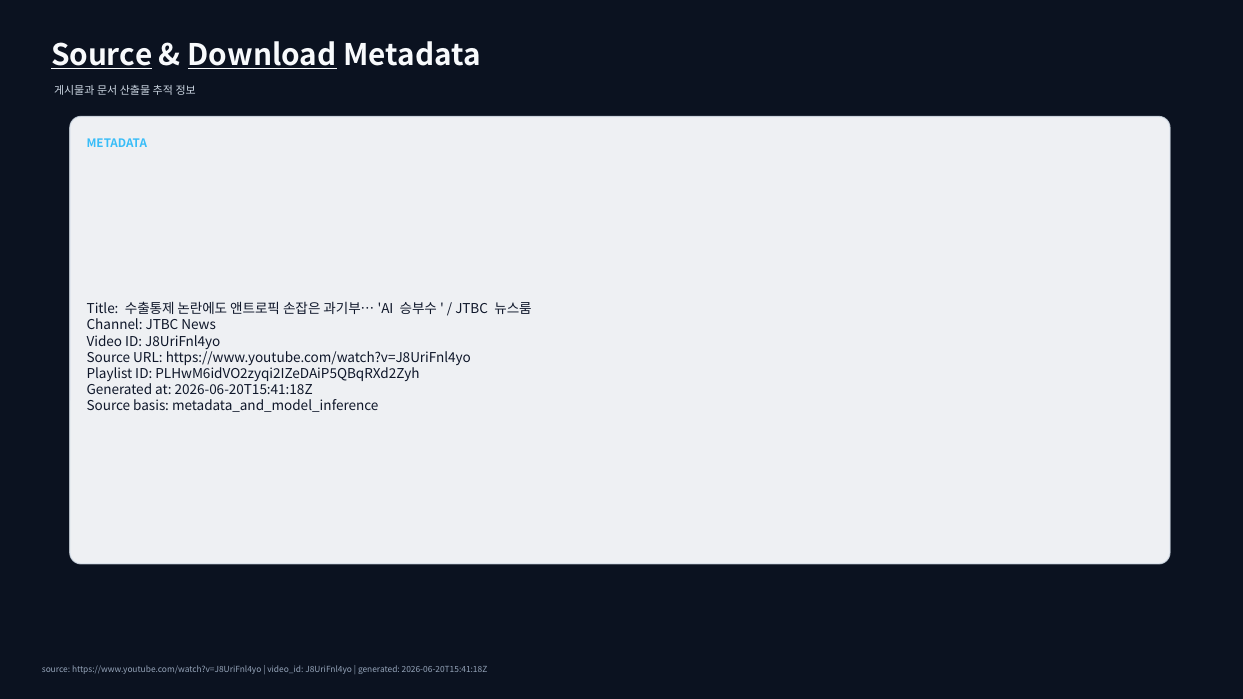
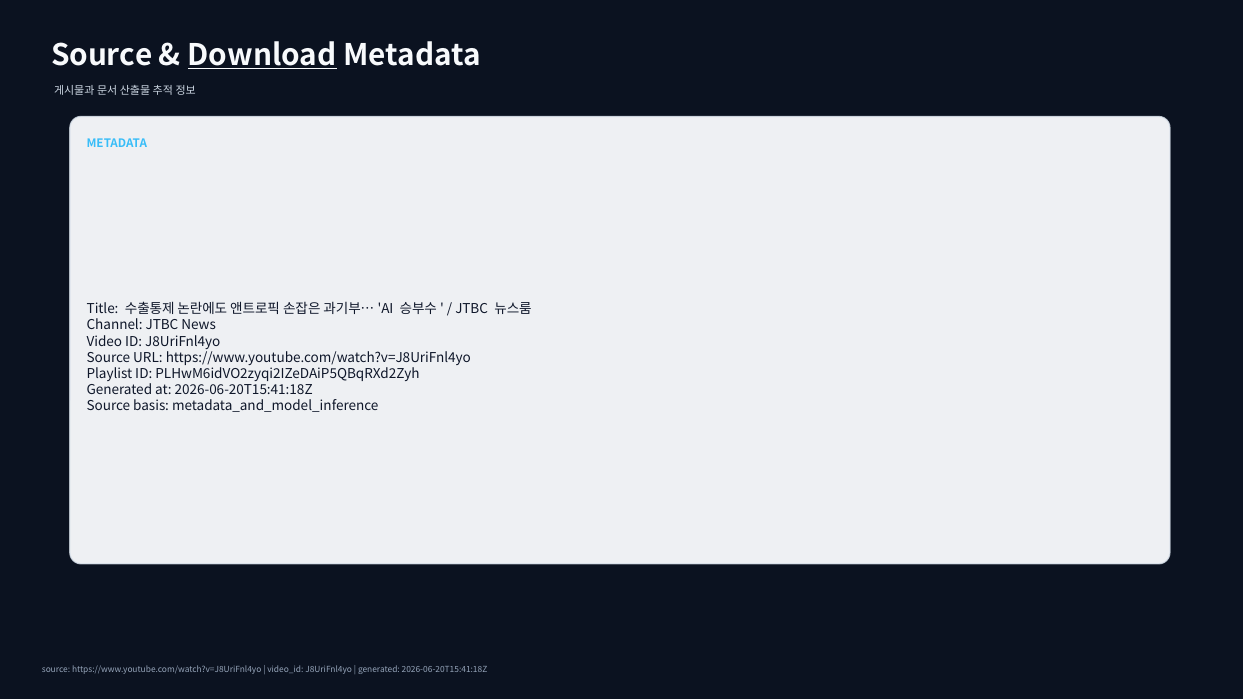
Source underline: present -> none (102, 56)
